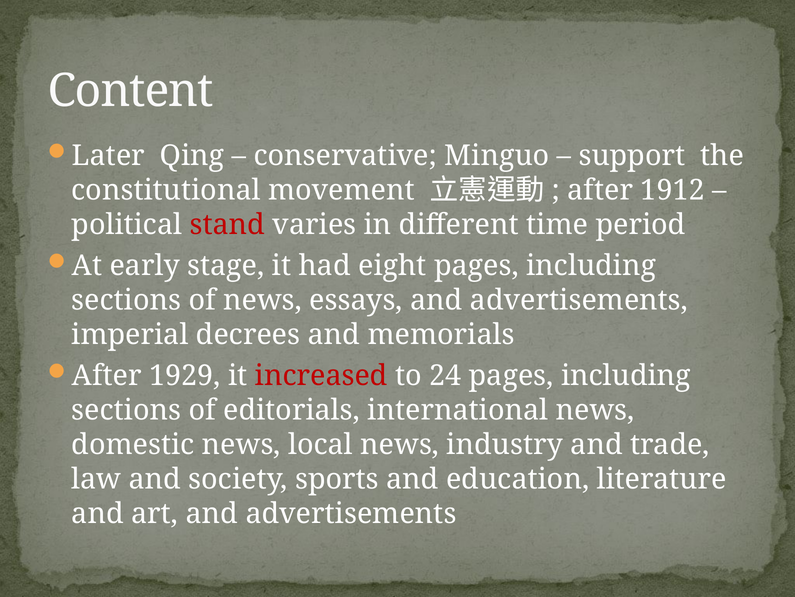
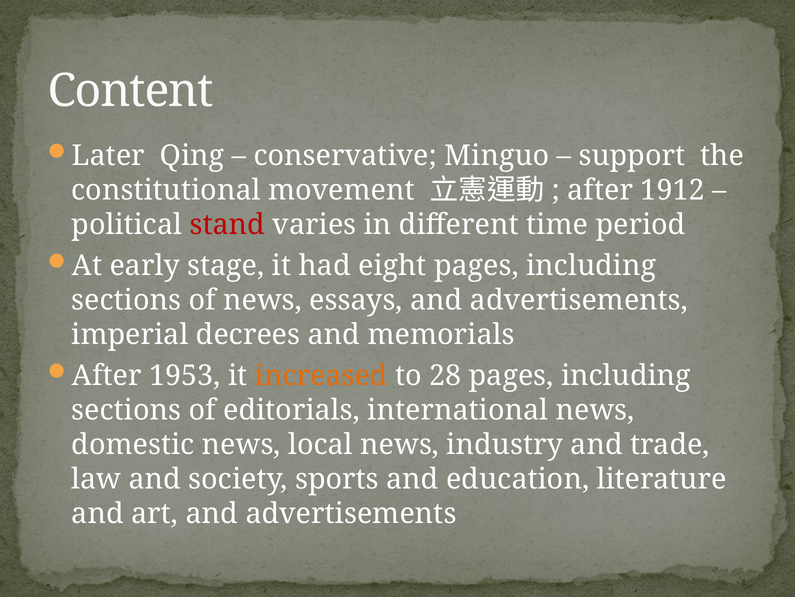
1929: 1929 -> 1953 (185, 375)
increased colour: red -> orange (321, 375)
24: 24 -> 28 (445, 375)
